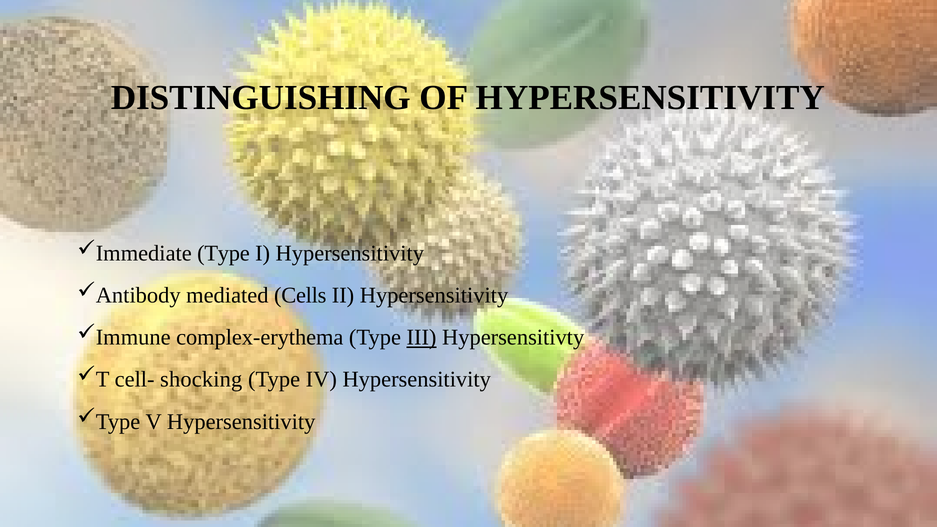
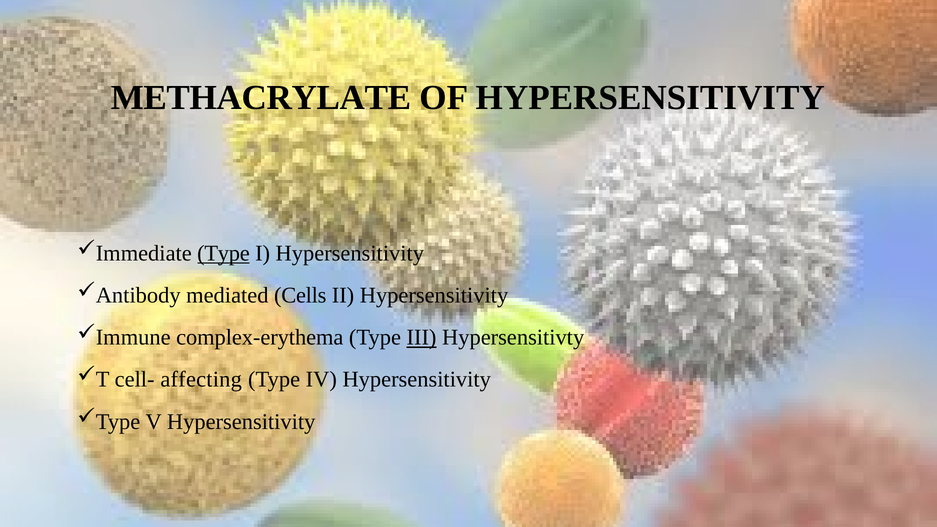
DISTINGUISHING: DISTINGUISHING -> METHACRYLATE (261, 98)
Type underline: none -> present (223, 253)
shocking: shocking -> affecting (201, 380)
